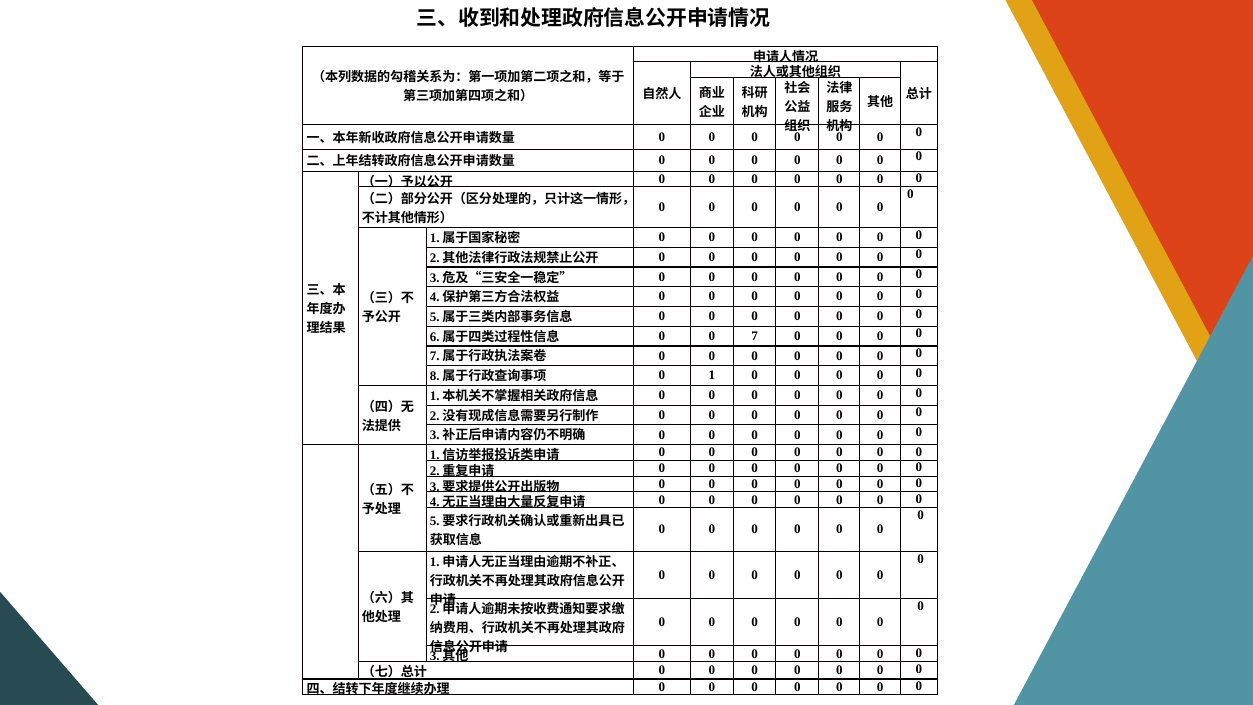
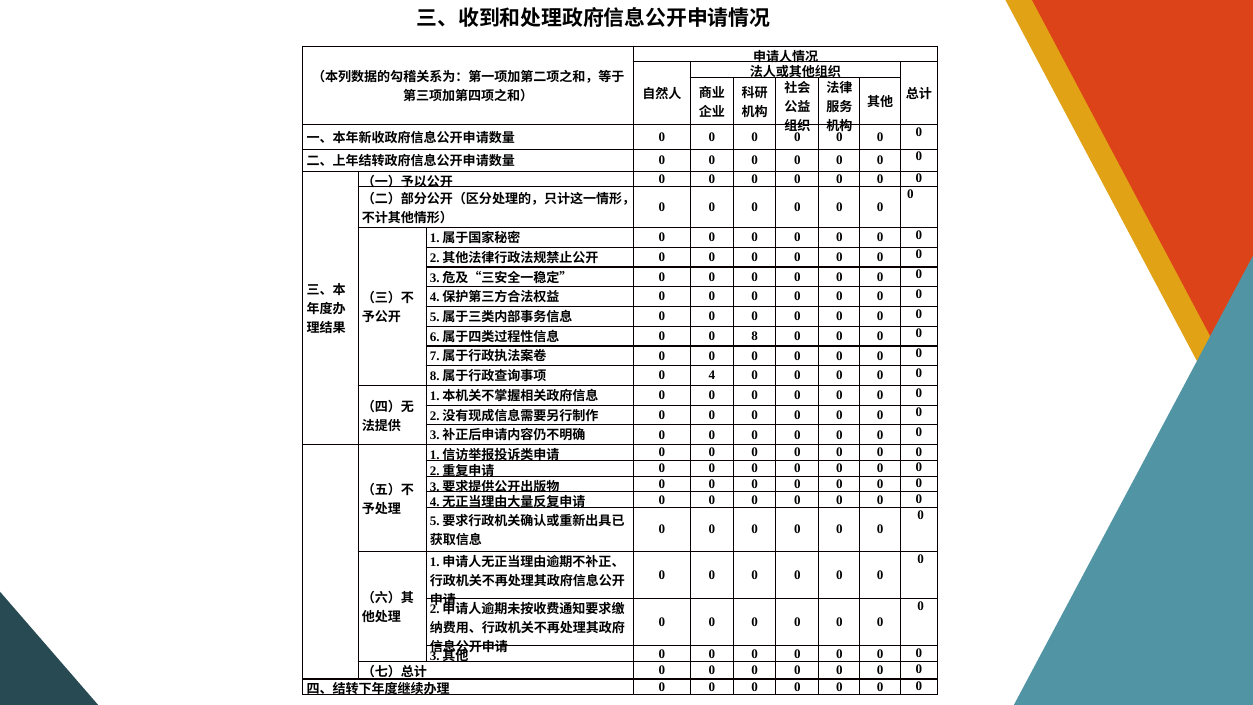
7: 7 -> 8 (755, 336)
1: 1 -> 4 (712, 376)
